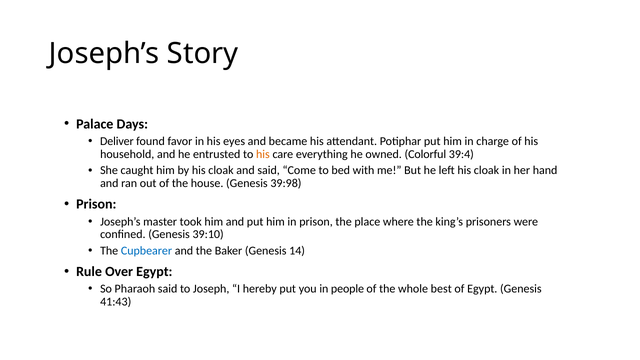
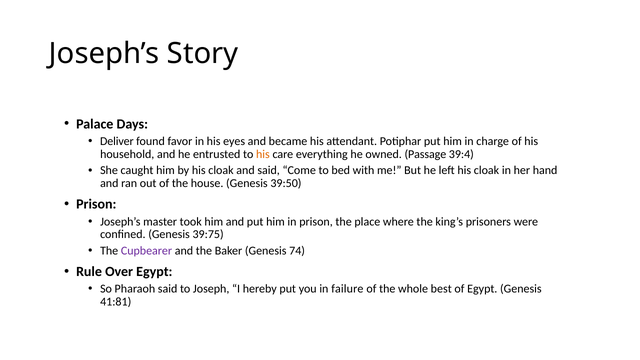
Colorful: Colorful -> Passage (425, 154)
39:98: 39:98 -> 39:50 (286, 183)
39:10: 39:10 -> 39:75 (208, 235)
Cupbearer colour: blue -> purple (147, 251)
14: 14 -> 74 (297, 251)
people: people -> failure (347, 289)
41:43: 41:43 -> 41:81 (116, 302)
